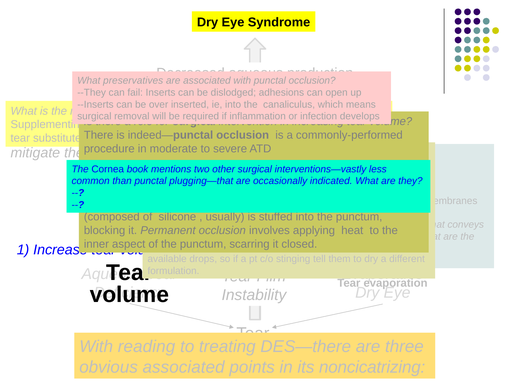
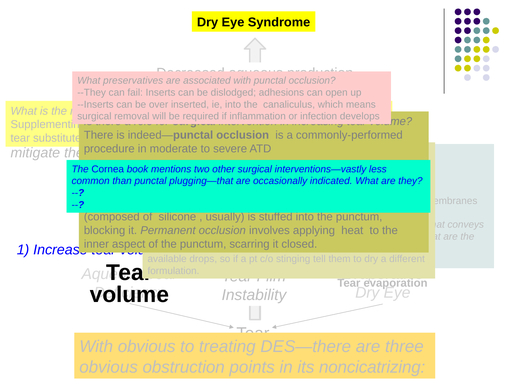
With reading: reading -> obvious (147, 346)
obvious associated: associated -> obstruction (184, 367)
